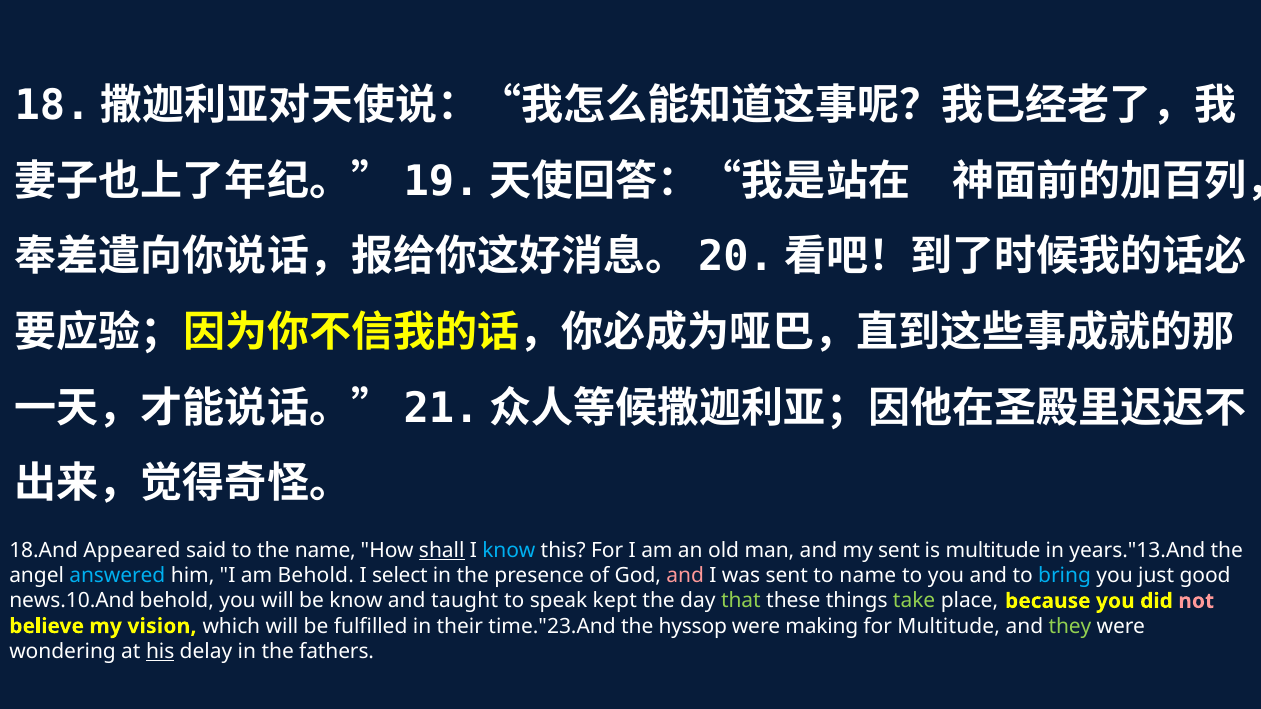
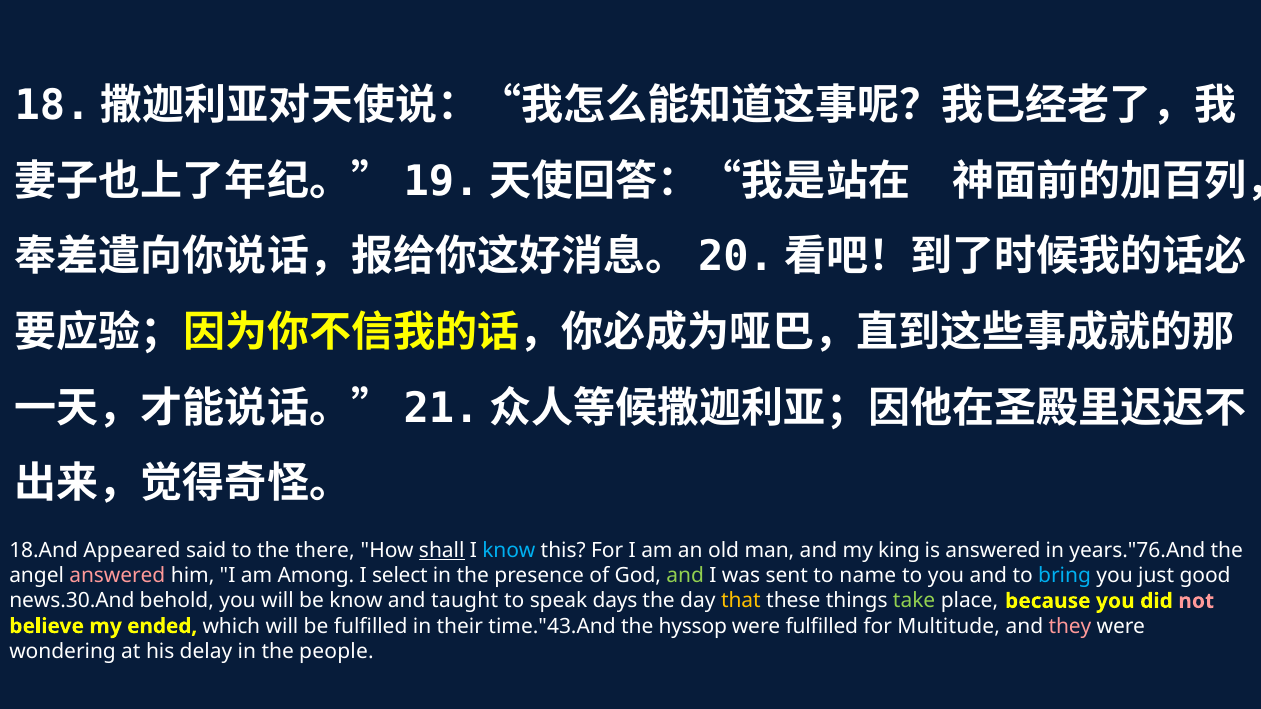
the name: name -> there (325, 551)
my sent: sent -> king (899, 551)
is multitude: multitude -> answered (993, 551)
years."13.And: years."13.And -> years."76.And (1137, 551)
answered colour: light blue -> pink (117, 576)
am Behold: Behold -> Among (316, 576)
and colour: pink -> light green (685, 576)
news.10.And: news.10.And -> news.30.And (72, 601)
kept: kept -> days (615, 601)
that colour: light green -> yellow (741, 601)
vision: vision -> ended (162, 626)
time."23.And: time."23.And -> time."43.And (552, 626)
were making: making -> fulfilled (822, 626)
they colour: light green -> pink (1070, 626)
his underline: present -> none (160, 652)
fathers: fathers -> people (336, 652)
